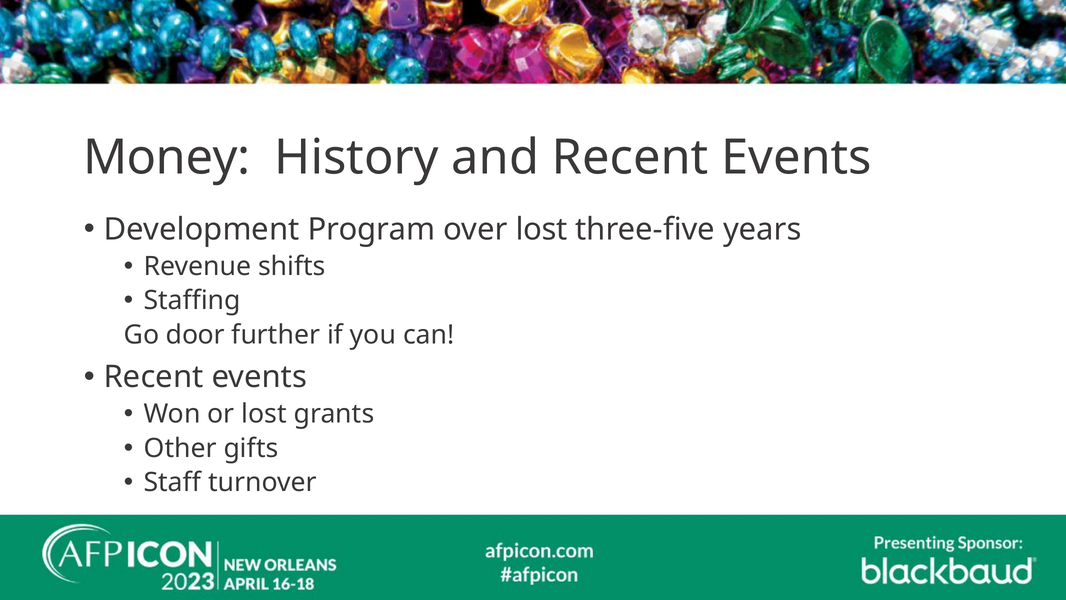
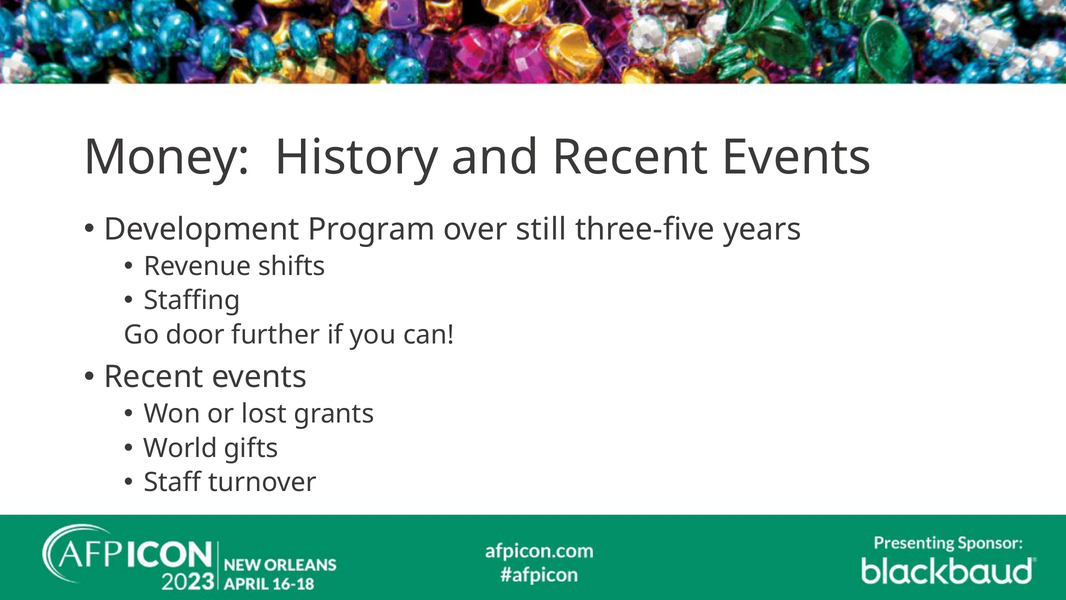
over lost: lost -> still (541, 229)
Other: Other -> World (180, 448)
